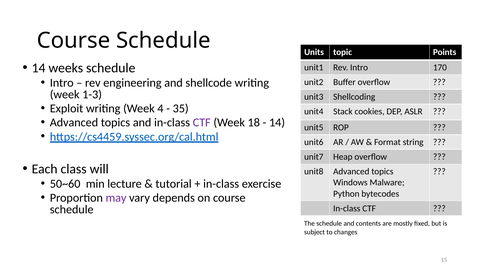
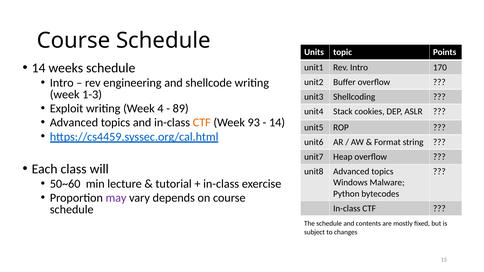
35: 35 -> 89 (181, 109)
CTF colour: purple -> orange (202, 123)
18: 18 -> 93 (254, 123)
